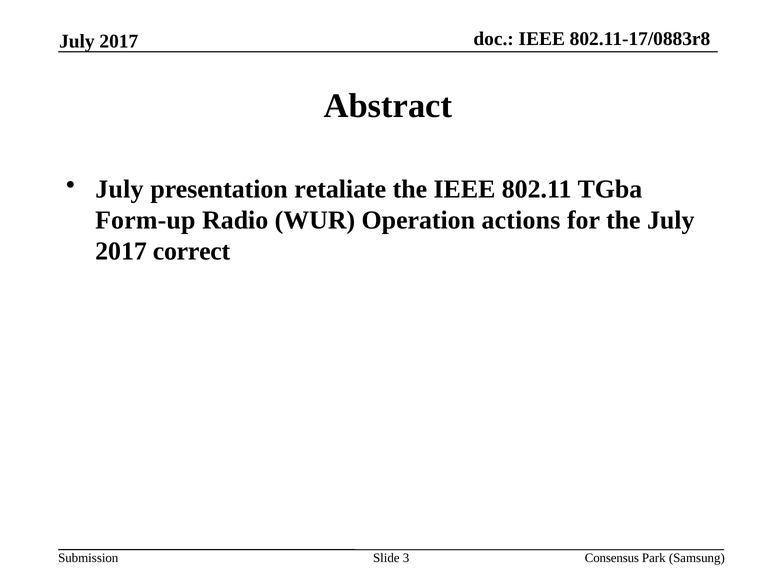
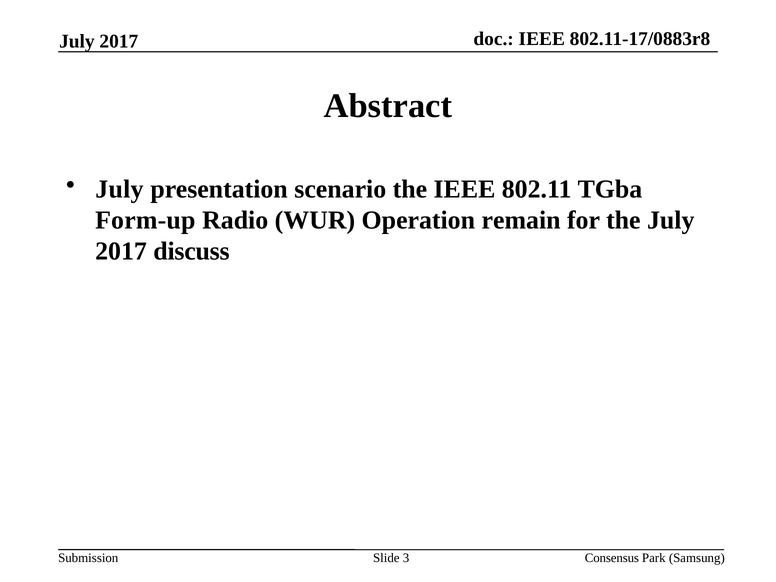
retaliate: retaliate -> scenario (340, 189)
actions: actions -> remain (521, 220)
correct: correct -> discuss (191, 251)
